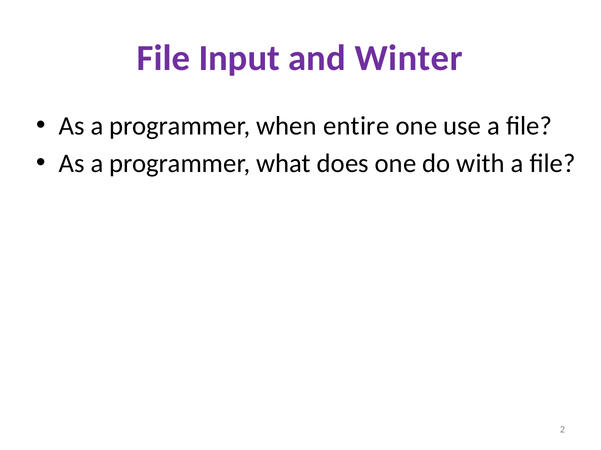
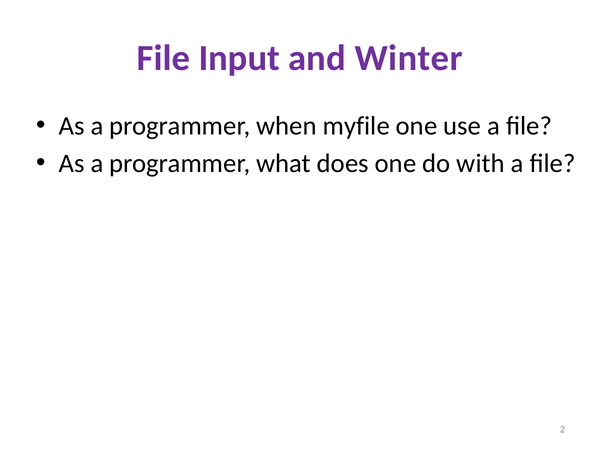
entire: entire -> myfile (356, 126)
